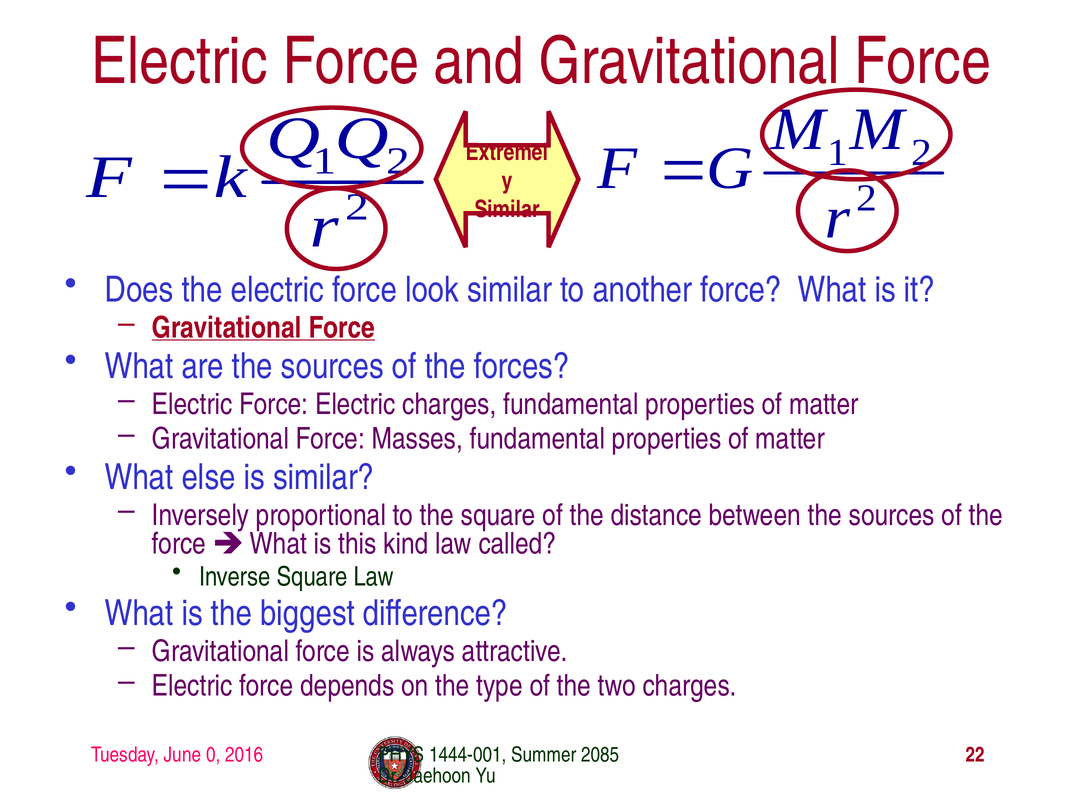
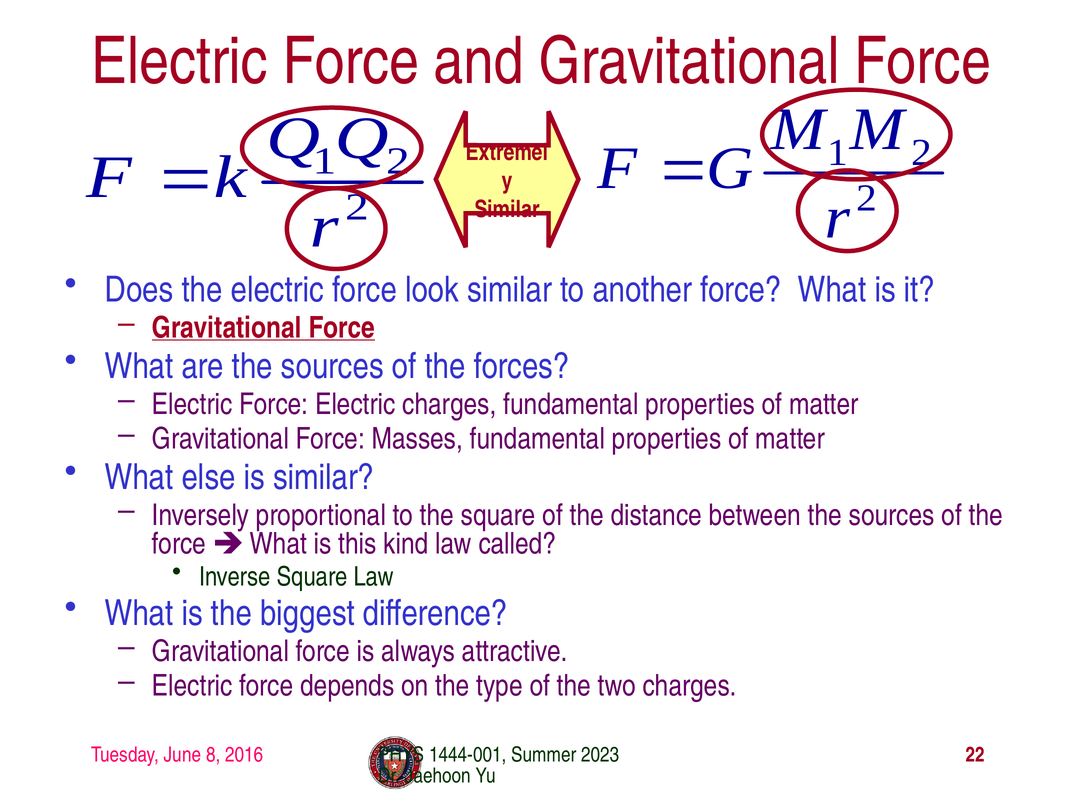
0: 0 -> 8 (213, 755)
2085: 2085 -> 2023 (600, 755)
